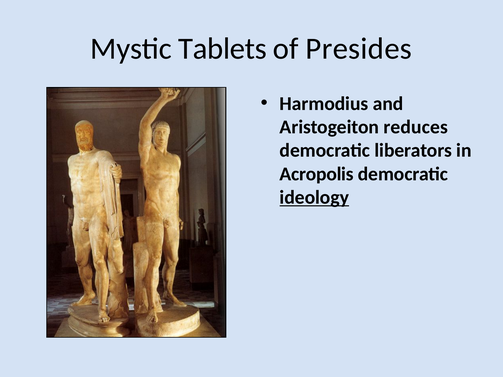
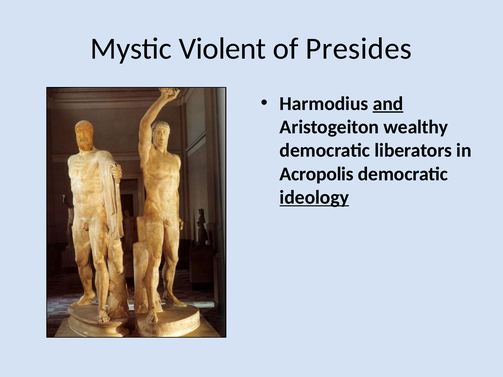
Tablets: Tablets -> Violent (222, 49)
and underline: none -> present (388, 104)
reduces: reduces -> wealthy (416, 127)
